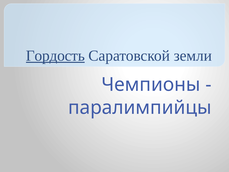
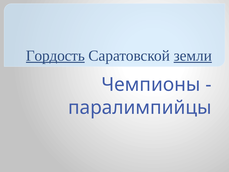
земли underline: none -> present (193, 56)
